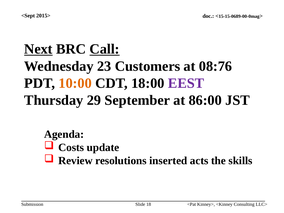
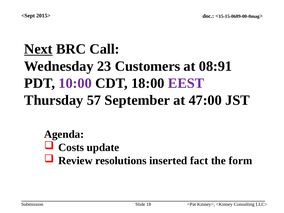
Call underline: present -> none (105, 49)
08:76: 08:76 -> 08:91 (215, 66)
10:00 colour: orange -> purple (75, 83)
29: 29 -> 57 (94, 100)
86:00: 86:00 -> 47:00 (205, 100)
acts: acts -> fact (199, 161)
skills: skills -> form (240, 161)
